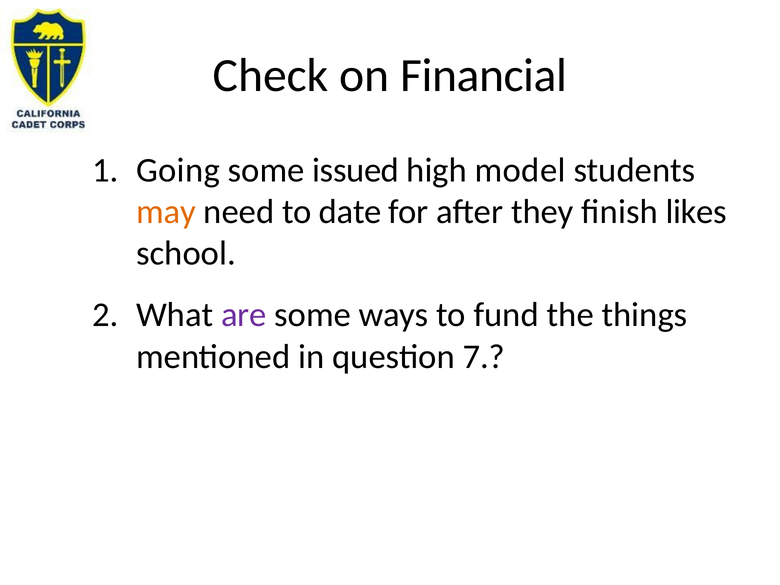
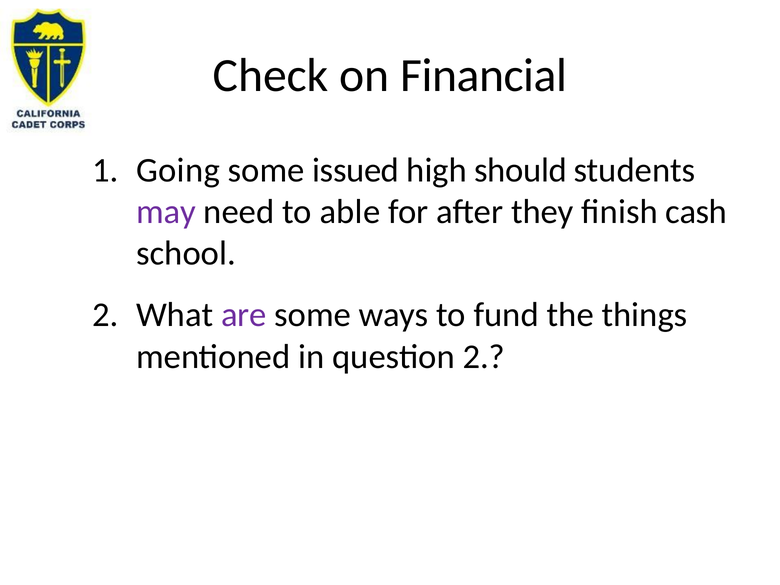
model: model -> should (521, 170)
may colour: orange -> purple (166, 212)
date: date -> able (350, 212)
likes: likes -> cash (696, 212)
question 7: 7 -> 2 (484, 357)
